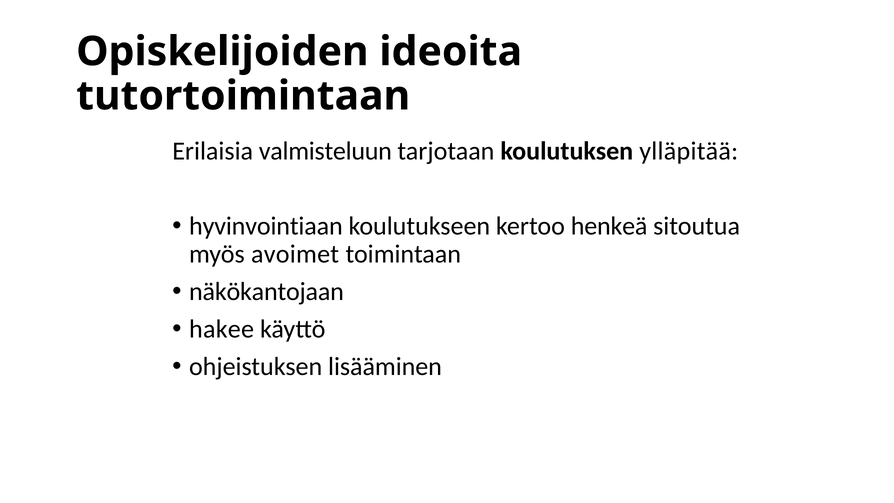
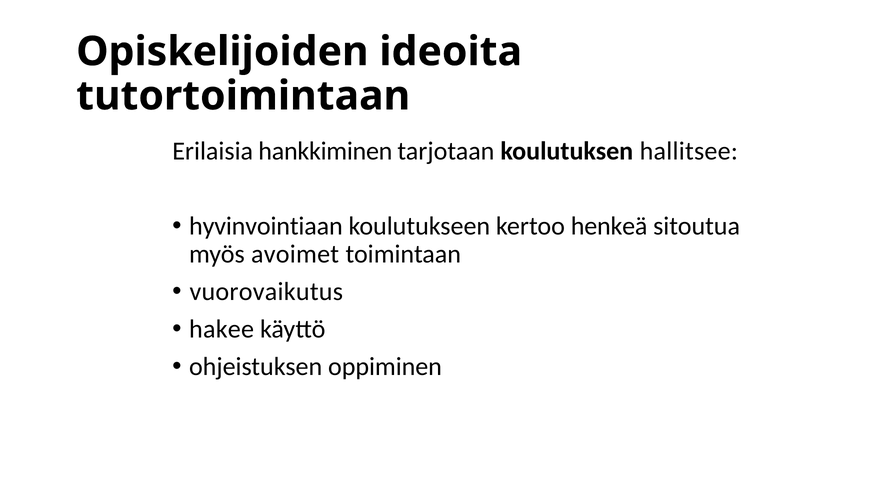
valmisteluun: valmisteluun -> hankkiminen (325, 151)
ylläpitää: ylläpitää -> hallitsee (689, 151)
näkökantojaan: näkökantojaan -> vuorovaikutus (266, 291)
lisääminen: lisääminen -> oppiminen (385, 366)
